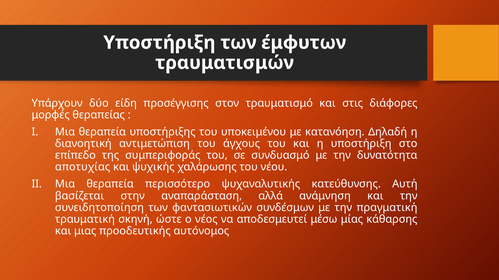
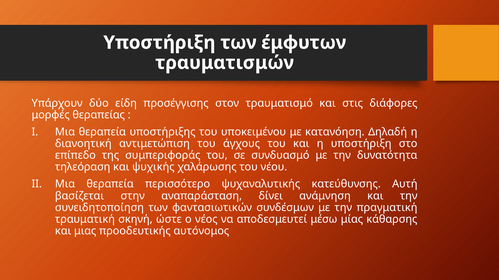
αποτυχίας: αποτυχίας -> τηλεόραση (83, 167)
αλλά: αλλά -> δίνει (271, 196)
